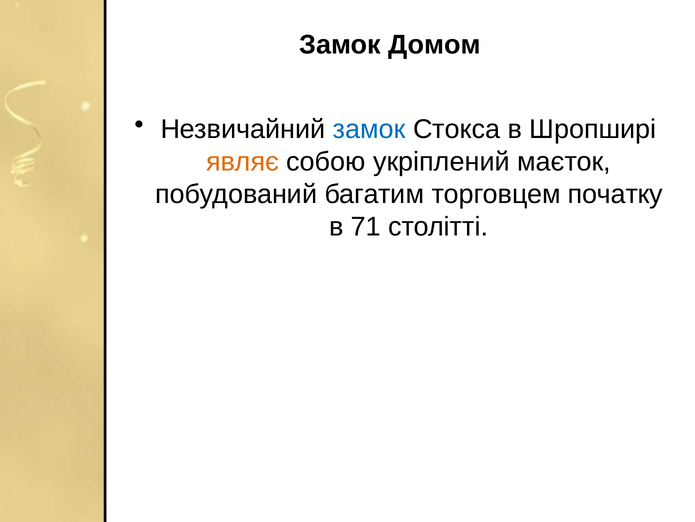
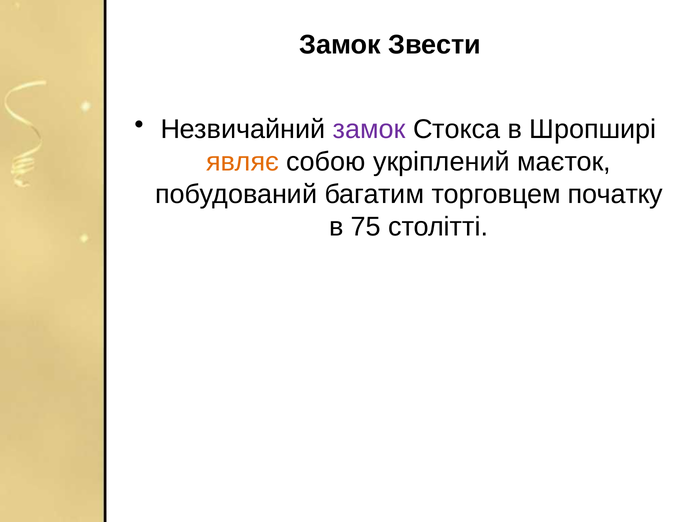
Домом: Домом -> Звести (435, 45)
замок colour: blue -> purple (369, 129)
71: 71 -> 75 (366, 226)
